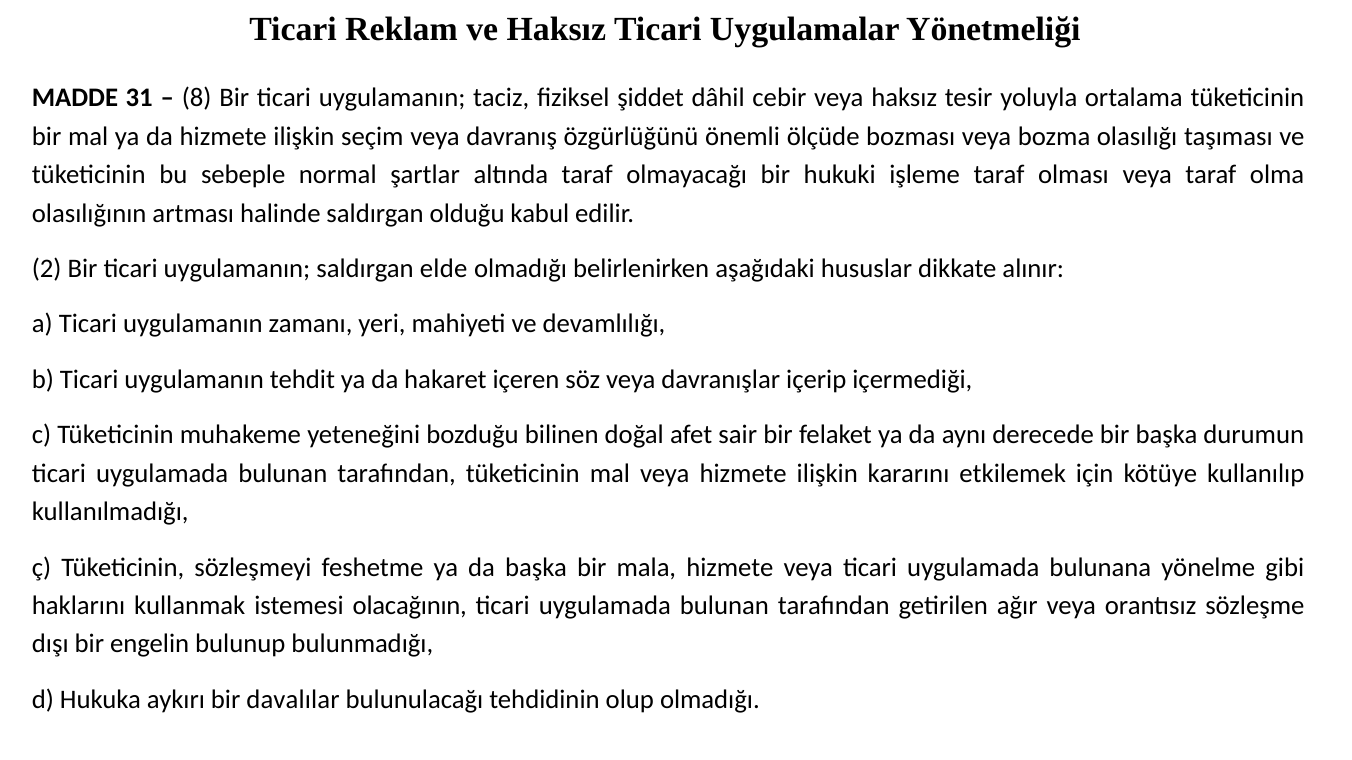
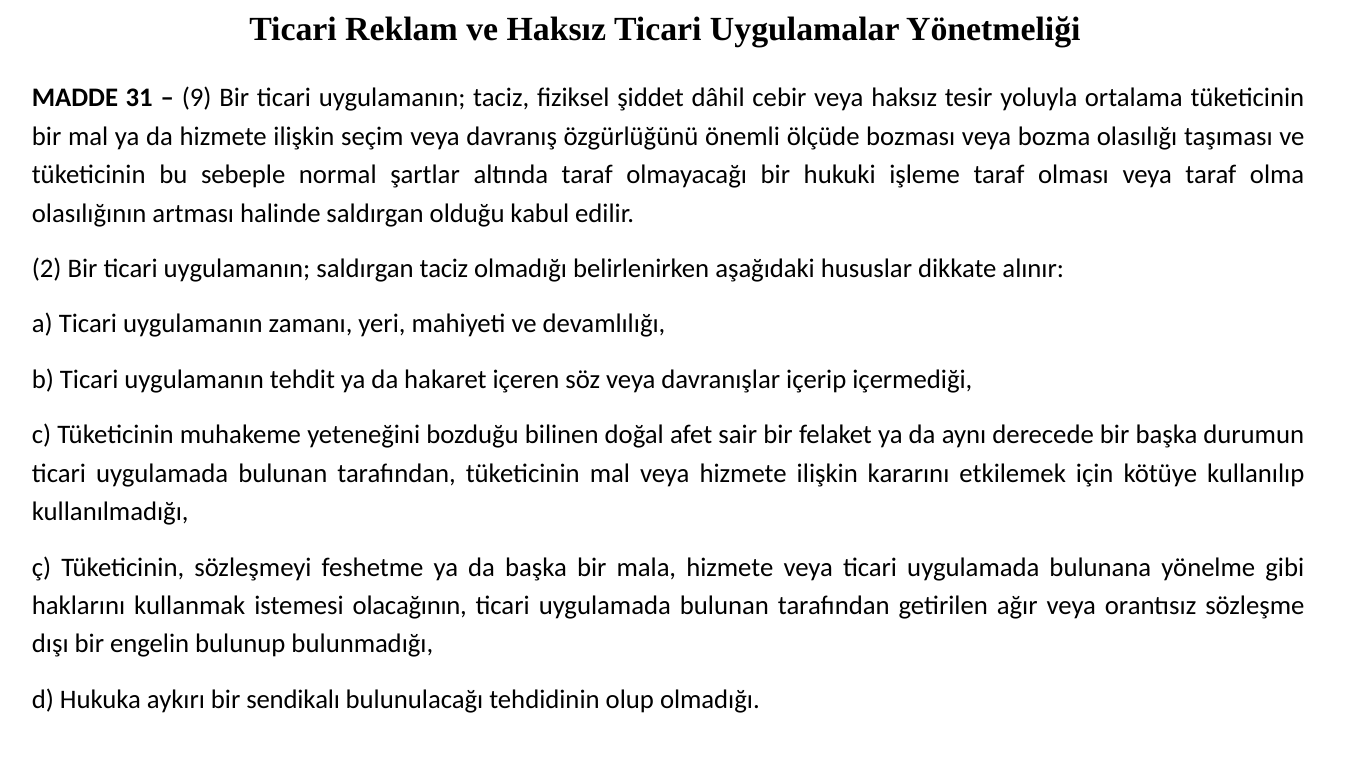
8: 8 -> 9 (197, 98)
saldırgan elde: elde -> taciz (444, 269)
davalılar: davalılar -> sendikalı (293, 700)
